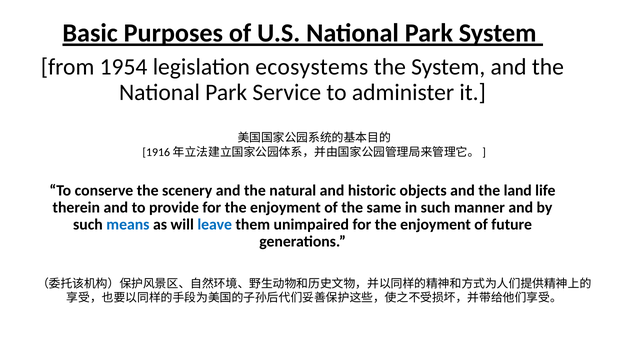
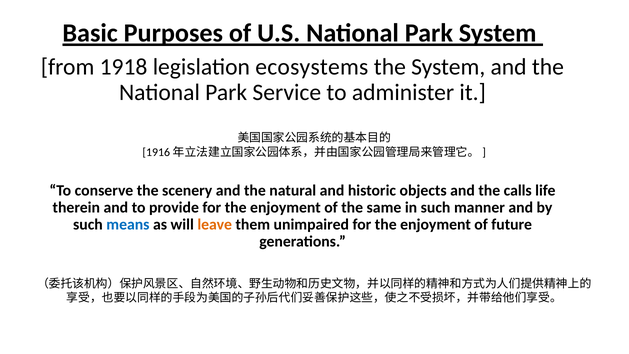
1954: 1954 -> 1918 (124, 67)
land: land -> calls (518, 191)
leave colour: blue -> orange (215, 225)
